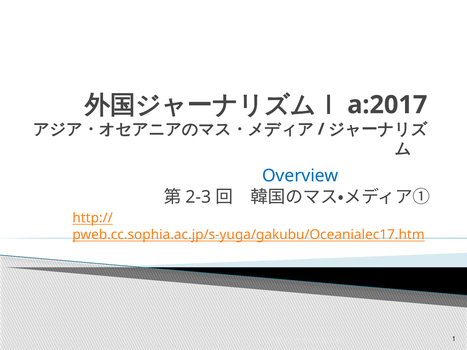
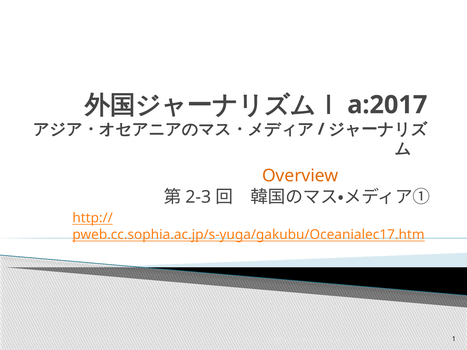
Overview colour: blue -> orange (300, 176)
